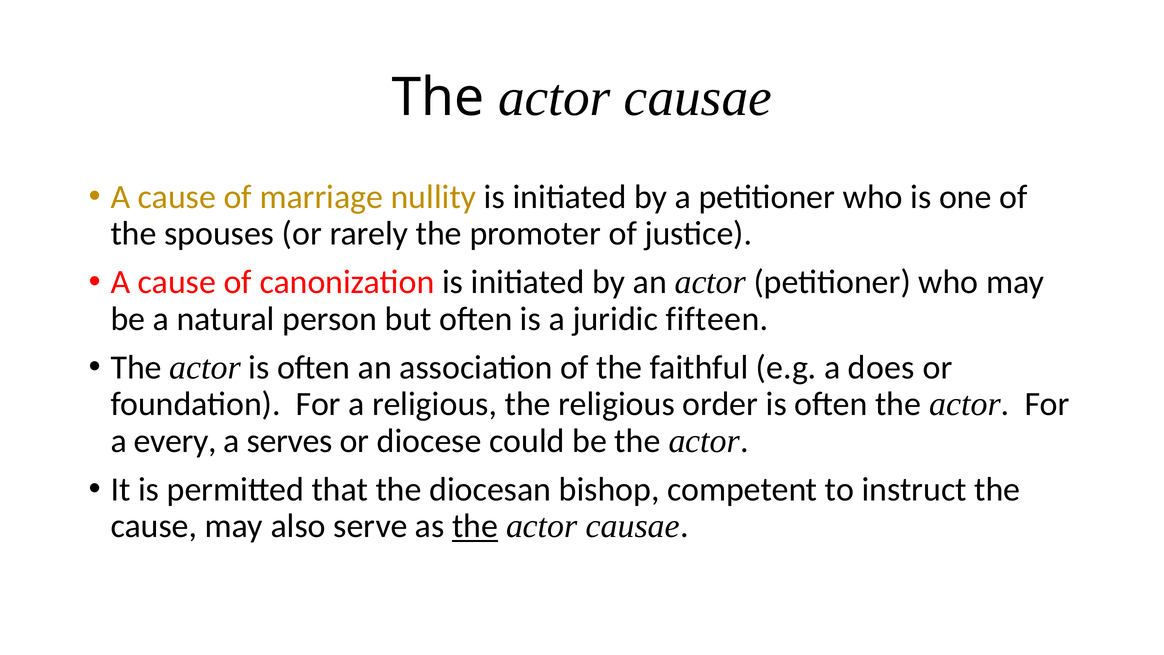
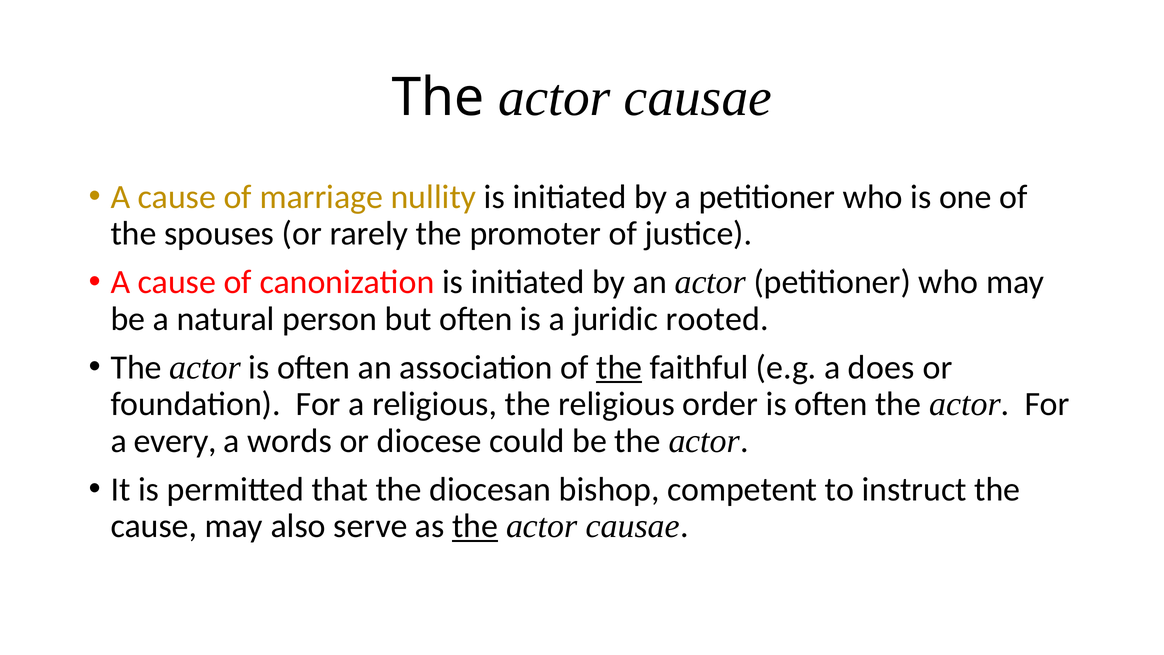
fifteen: fifteen -> rooted (717, 319)
the underline: none -> present (619, 367)
serves: serves -> words (290, 441)
